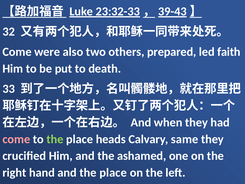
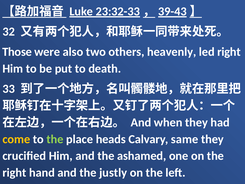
Come: Come -> Those (17, 52)
prepared: prepared -> heavenly (172, 52)
led faith: faith -> right (229, 52)
come colour: pink -> yellow (16, 139)
and the place: place -> justly (113, 172)
